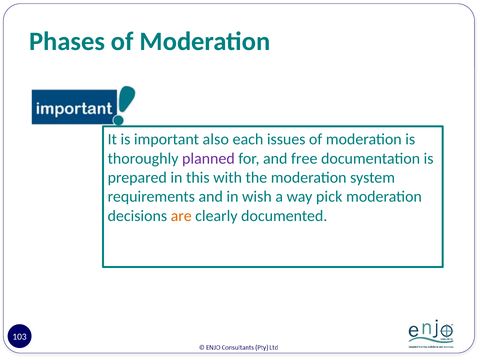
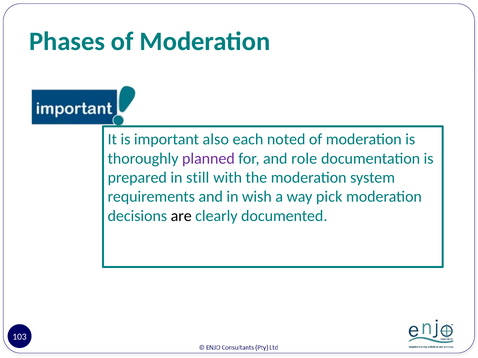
issues: issues -> noted (286, 140)
free: free -> role (304, 159)
this: this -> still (198, 178)
are colour: orange -> black (181, 216)
